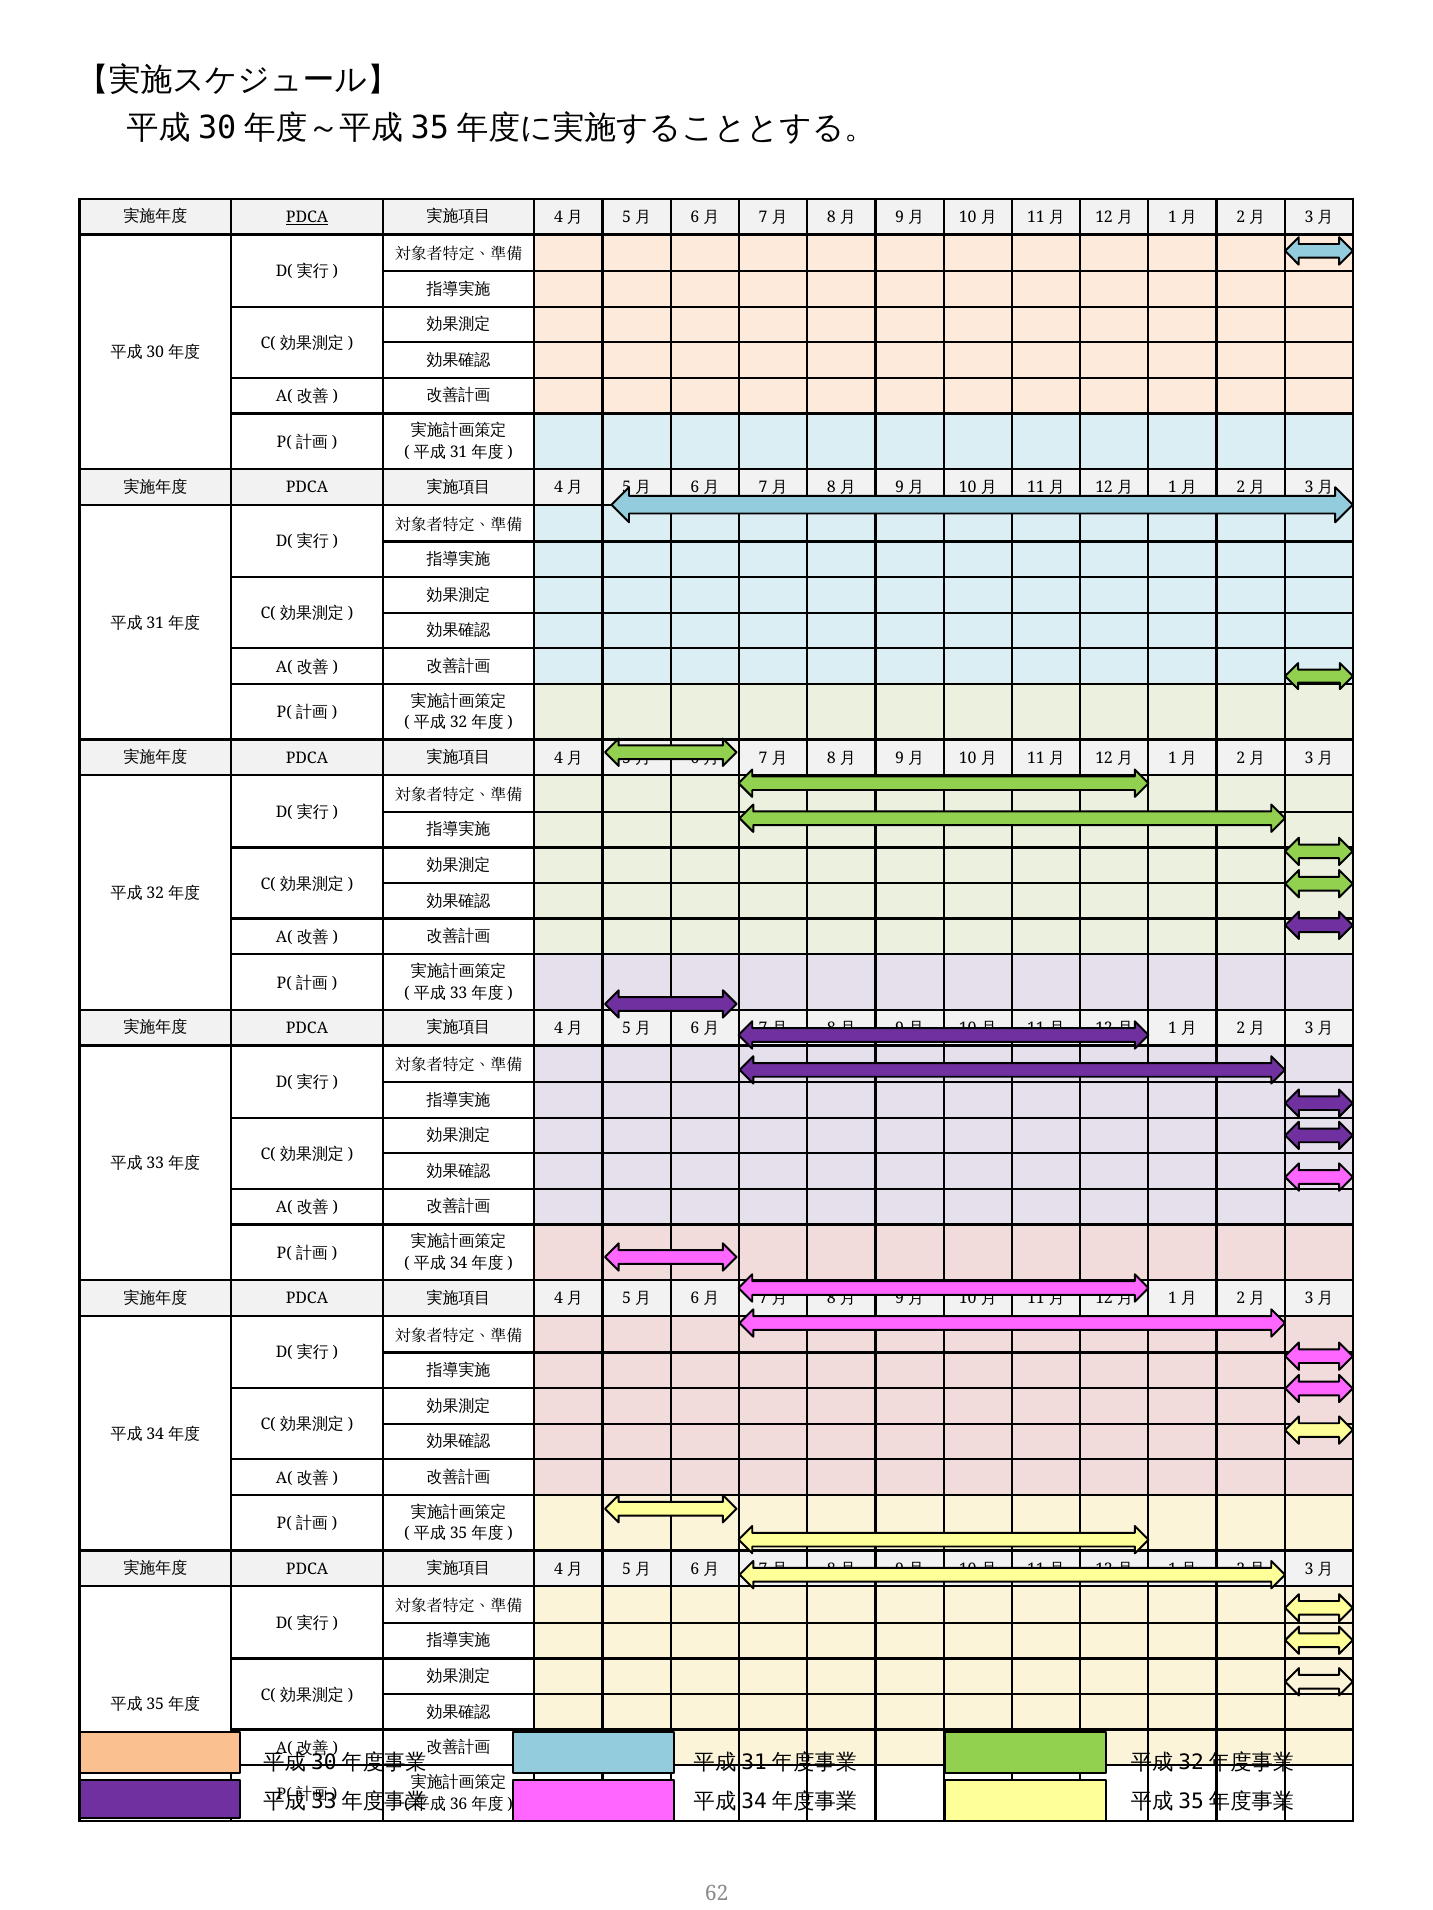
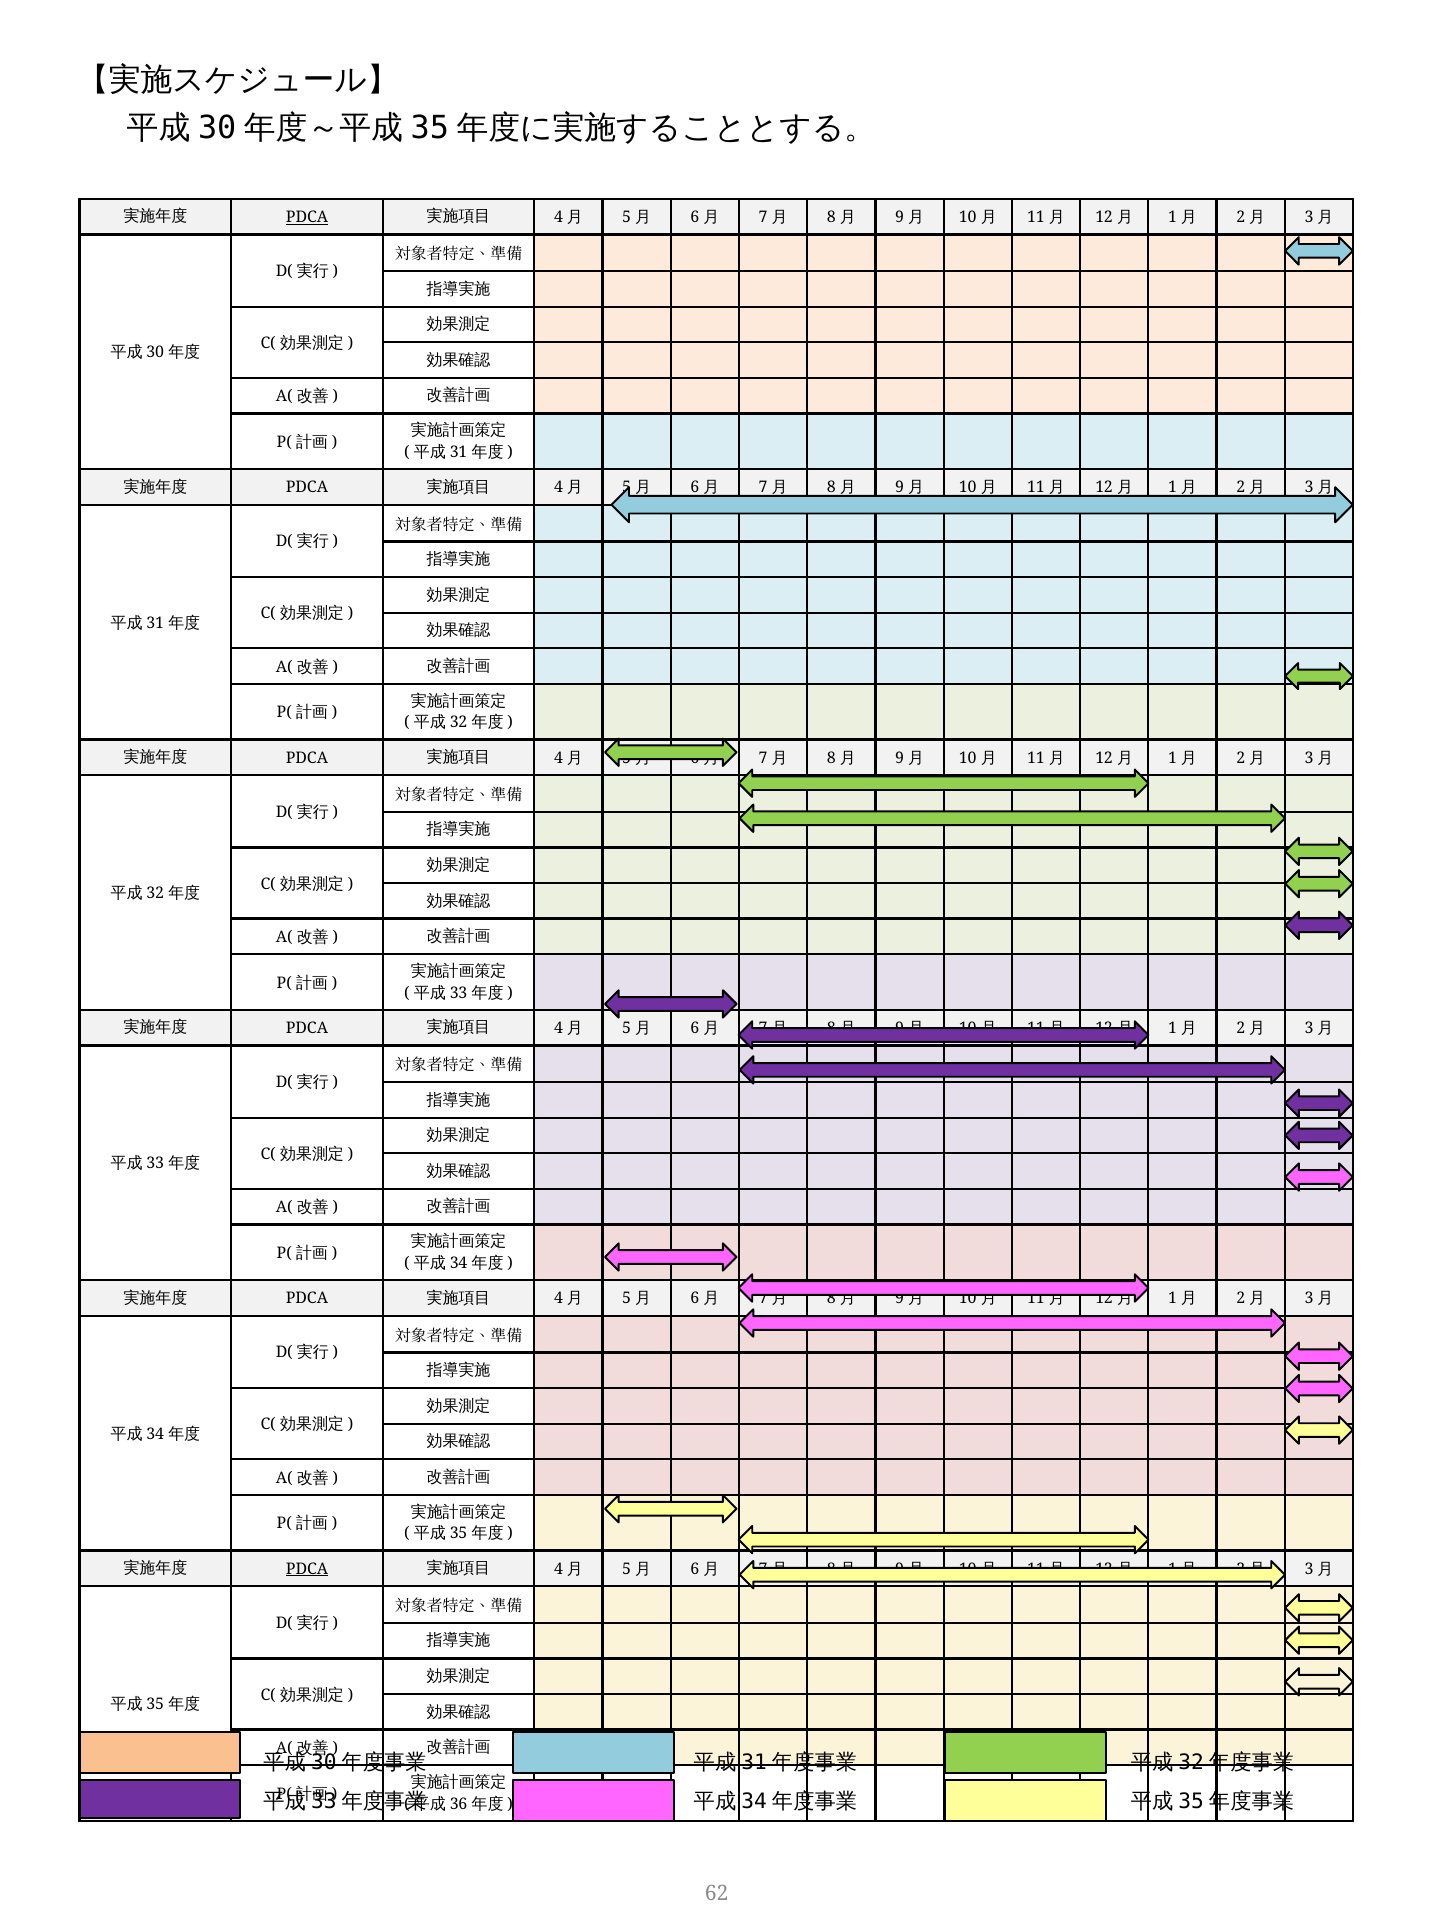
PDCA underline: none -> present (307, 1570)
